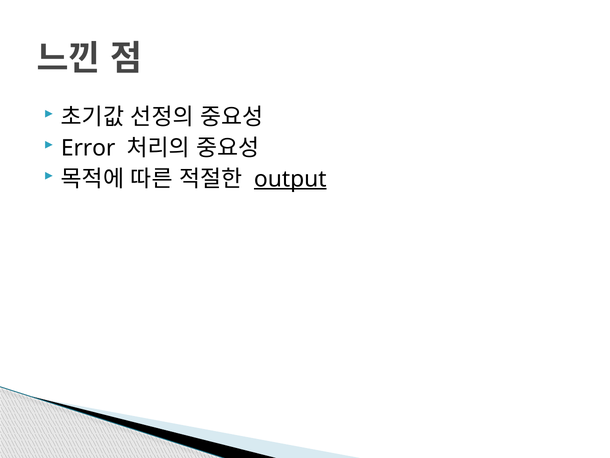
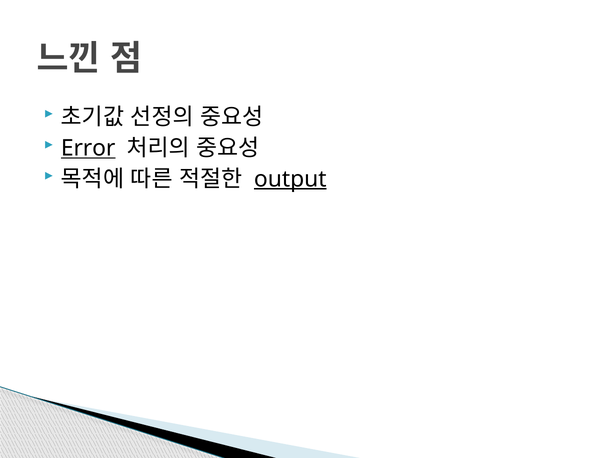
Error underline: none -> present (88, 148)
